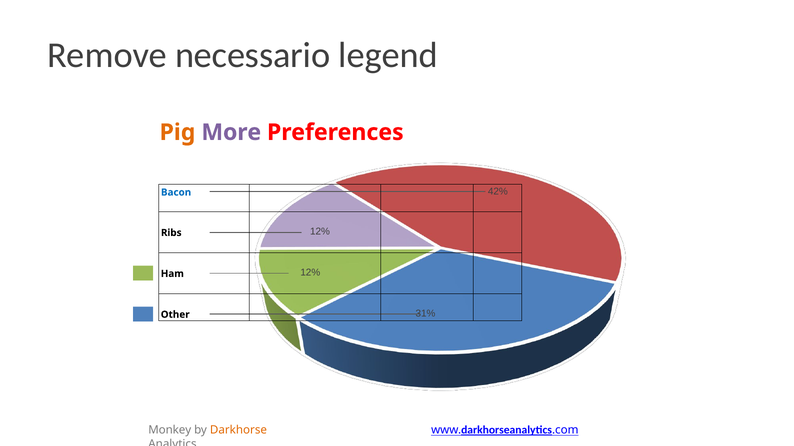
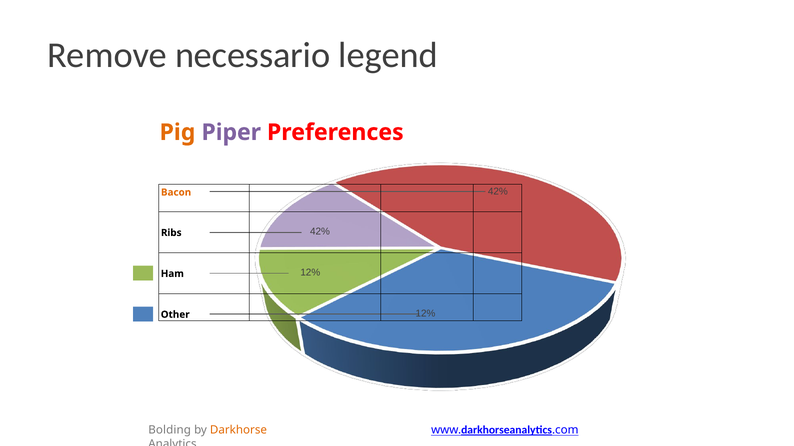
More: More -> Piper (231, 133)
Bacon colour: blue -> orange (176, 193)
Ribs 12%: 12% -> 42% (320, 232)
Other 31%: 31% -> 12% (425, 314)
Monkey: Monkey -> Bolding (170, 430)
